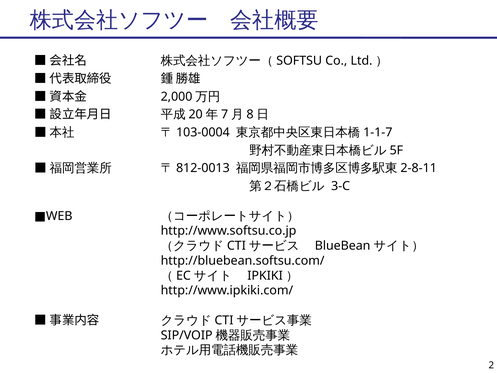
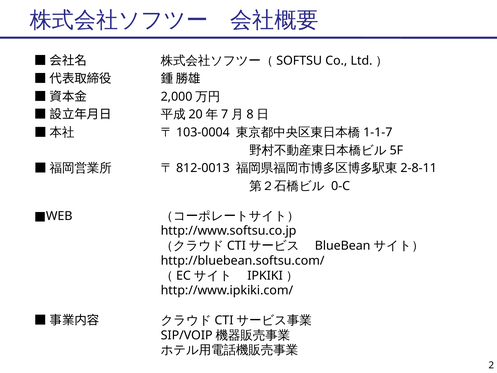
3-C: 3-C -> 0-C (341, 186)
